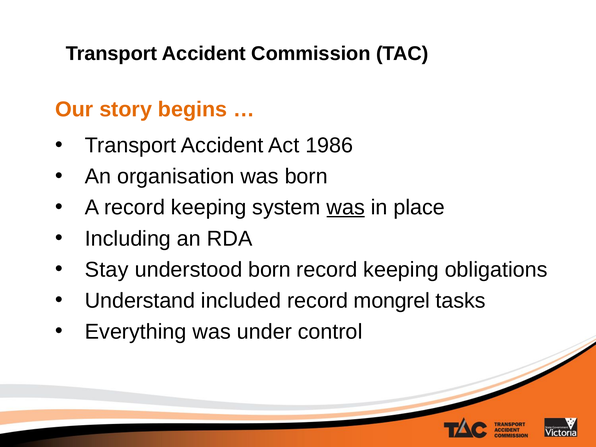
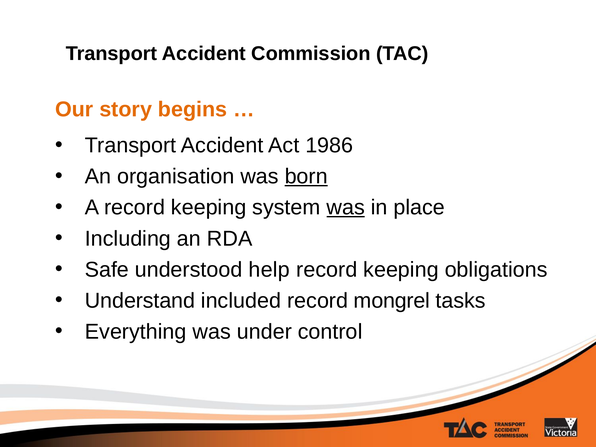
born underline: none -> present (306, 177)
Stay: Stay -> Safe (107, 270)
understood born: born -> help (269, 270)
